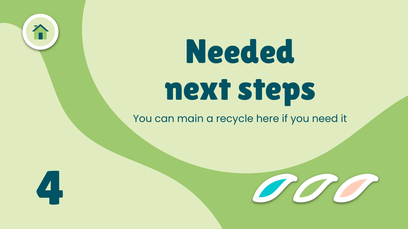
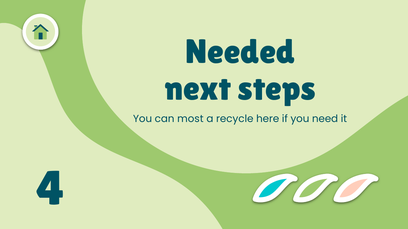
main: main -> most (190, 119)
